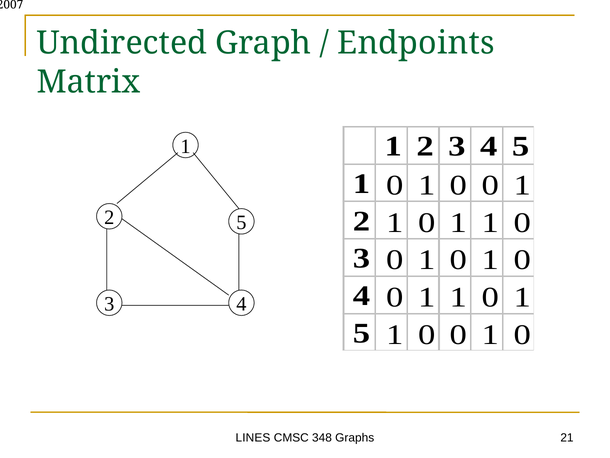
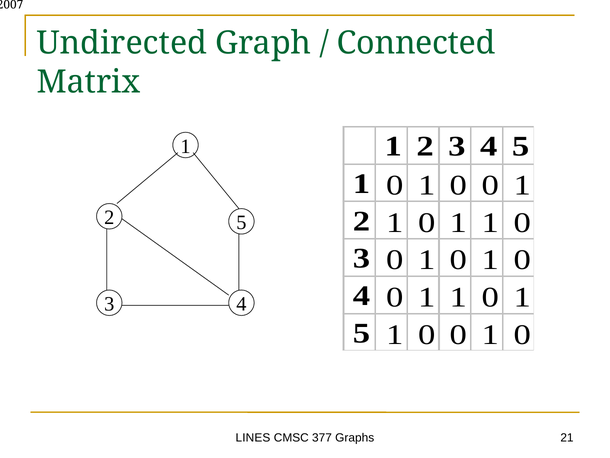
Endpoints: Endpoints -> Connected (416, 43)
348: 348 -> 377 (322, 438)
